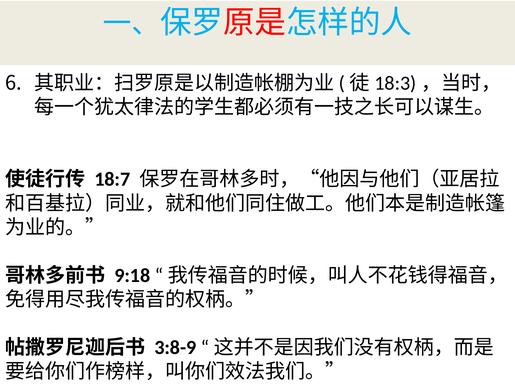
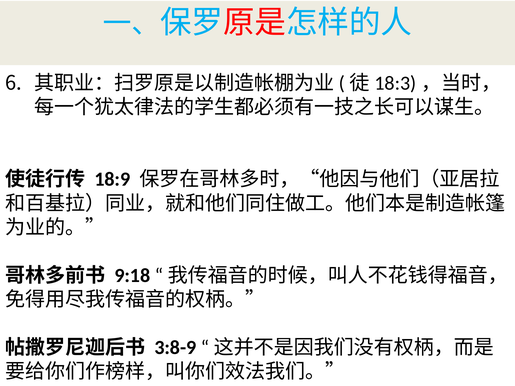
18:7: 18:7 -> 18:9 (112, 179)
